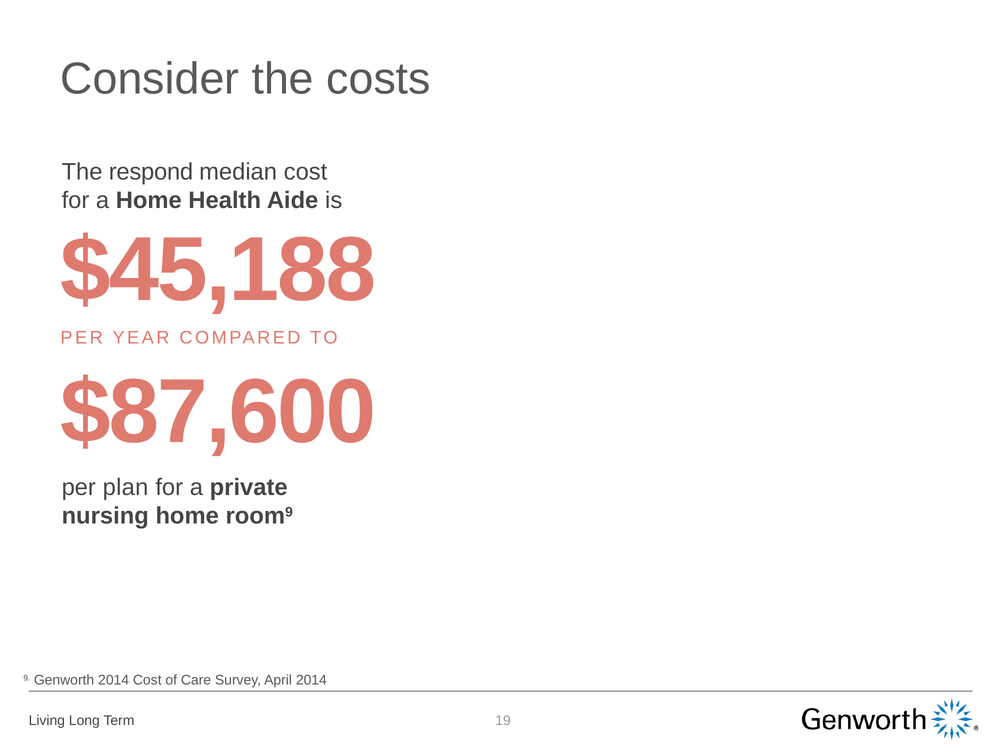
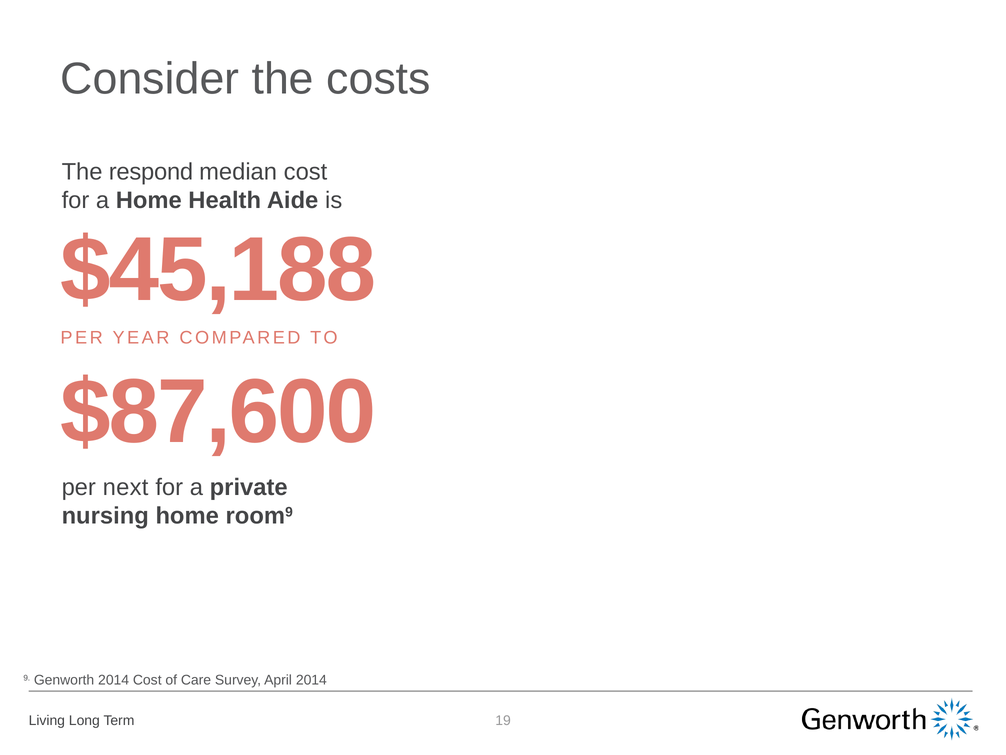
plan: plan -> next (126, 487)
